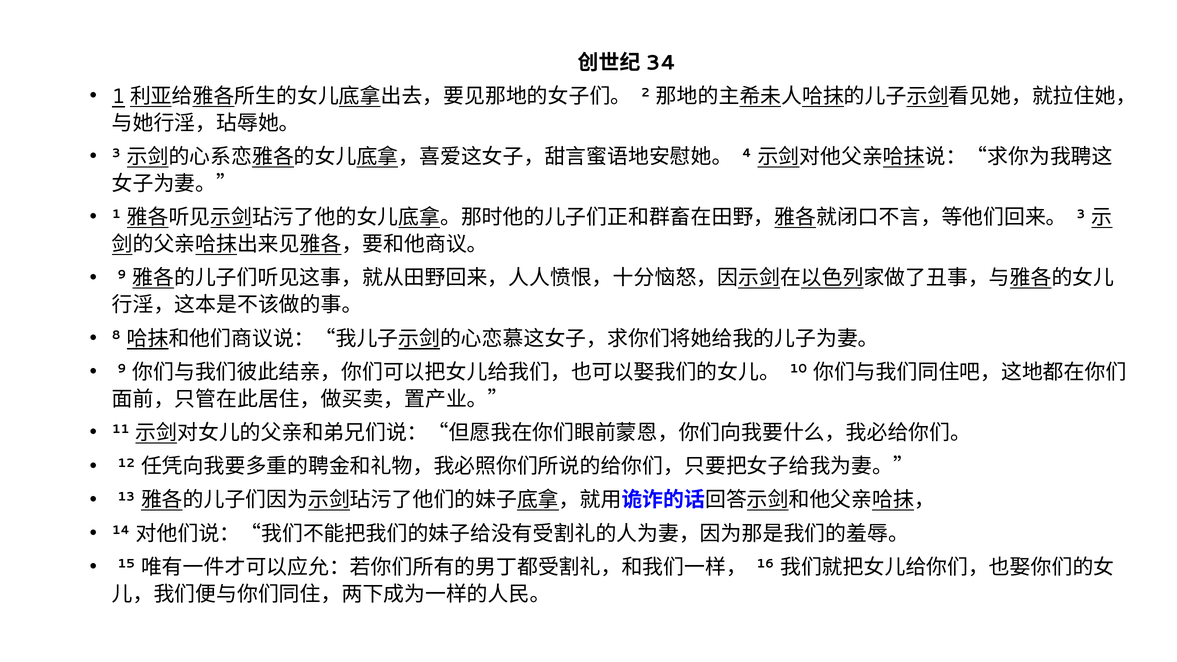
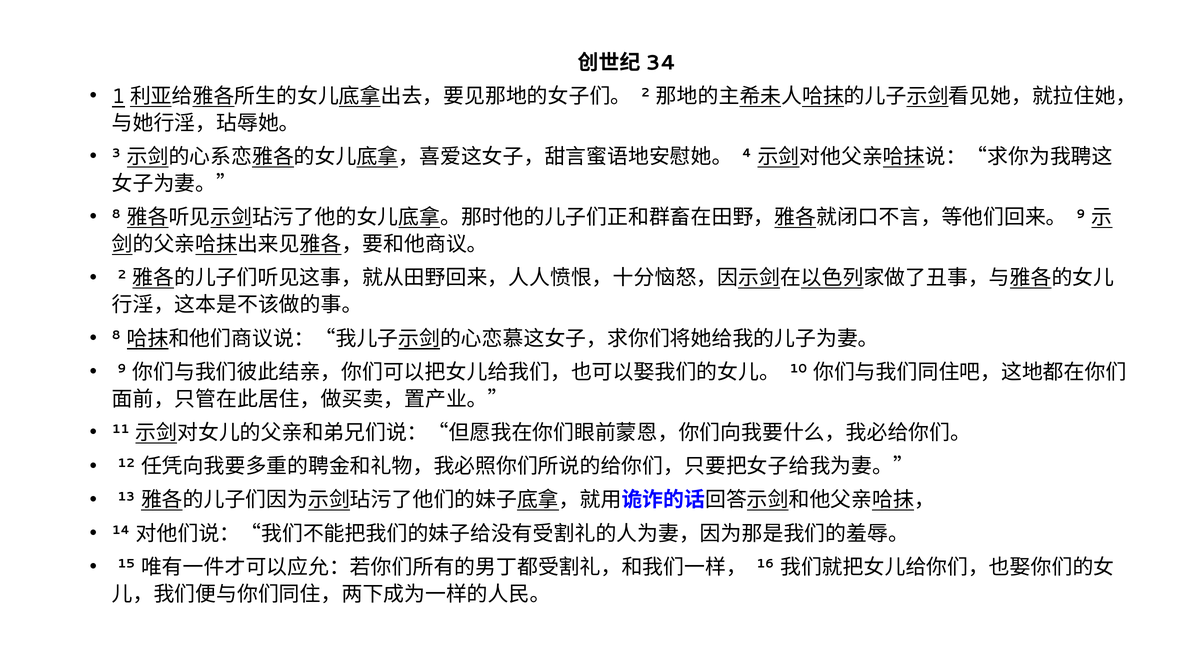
1: 1 -> 8 (116, 214)
3: 3 -> 9 (1081, 214)
9: 9 -> 2 (122, 275)
